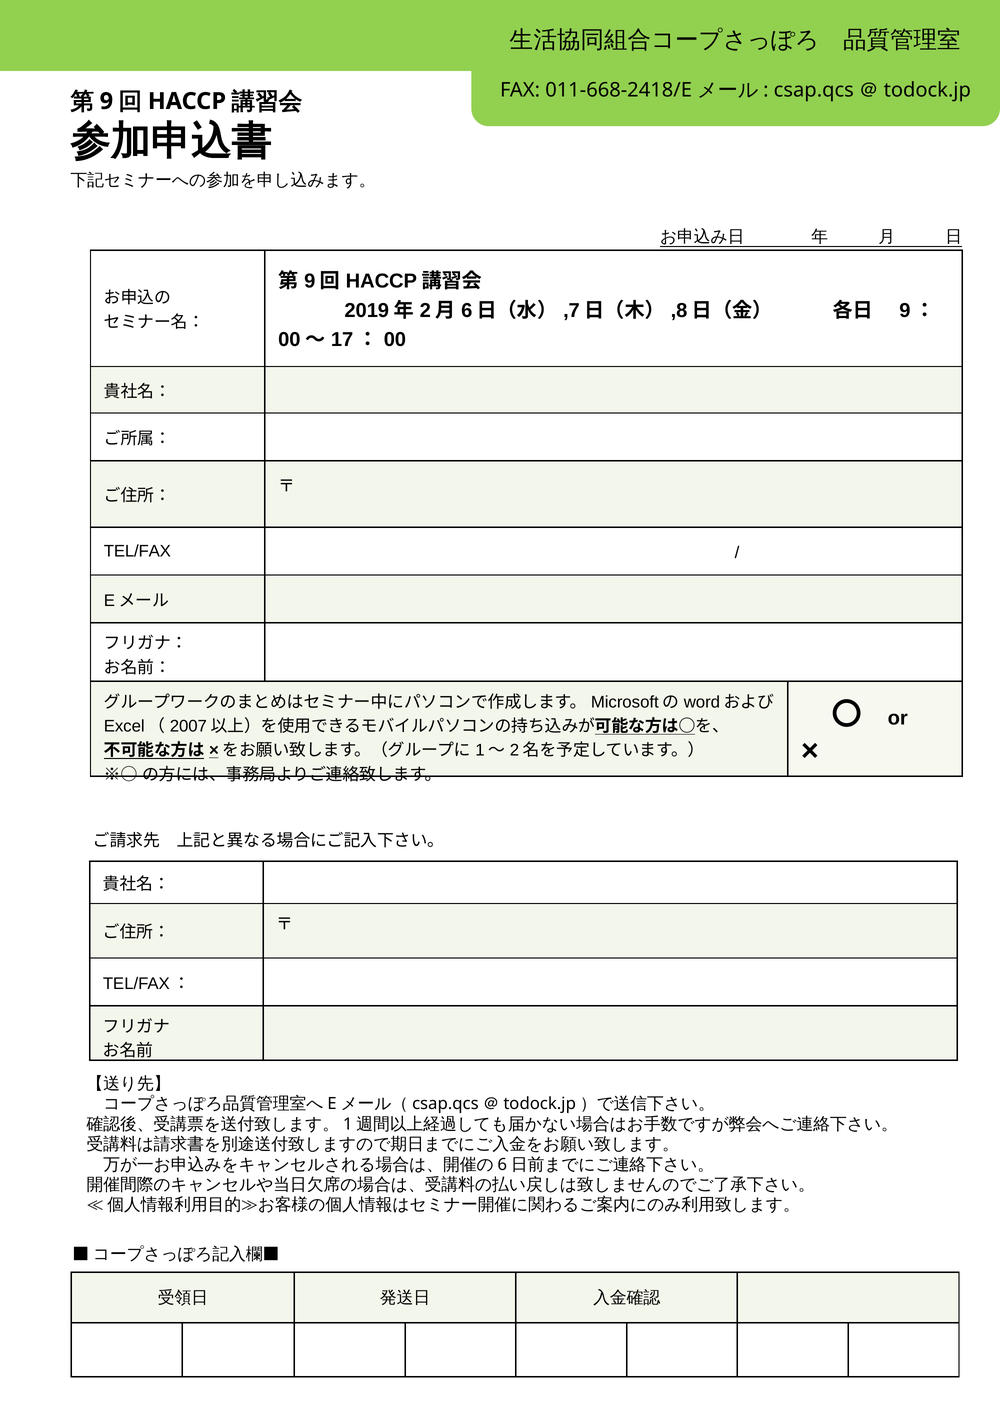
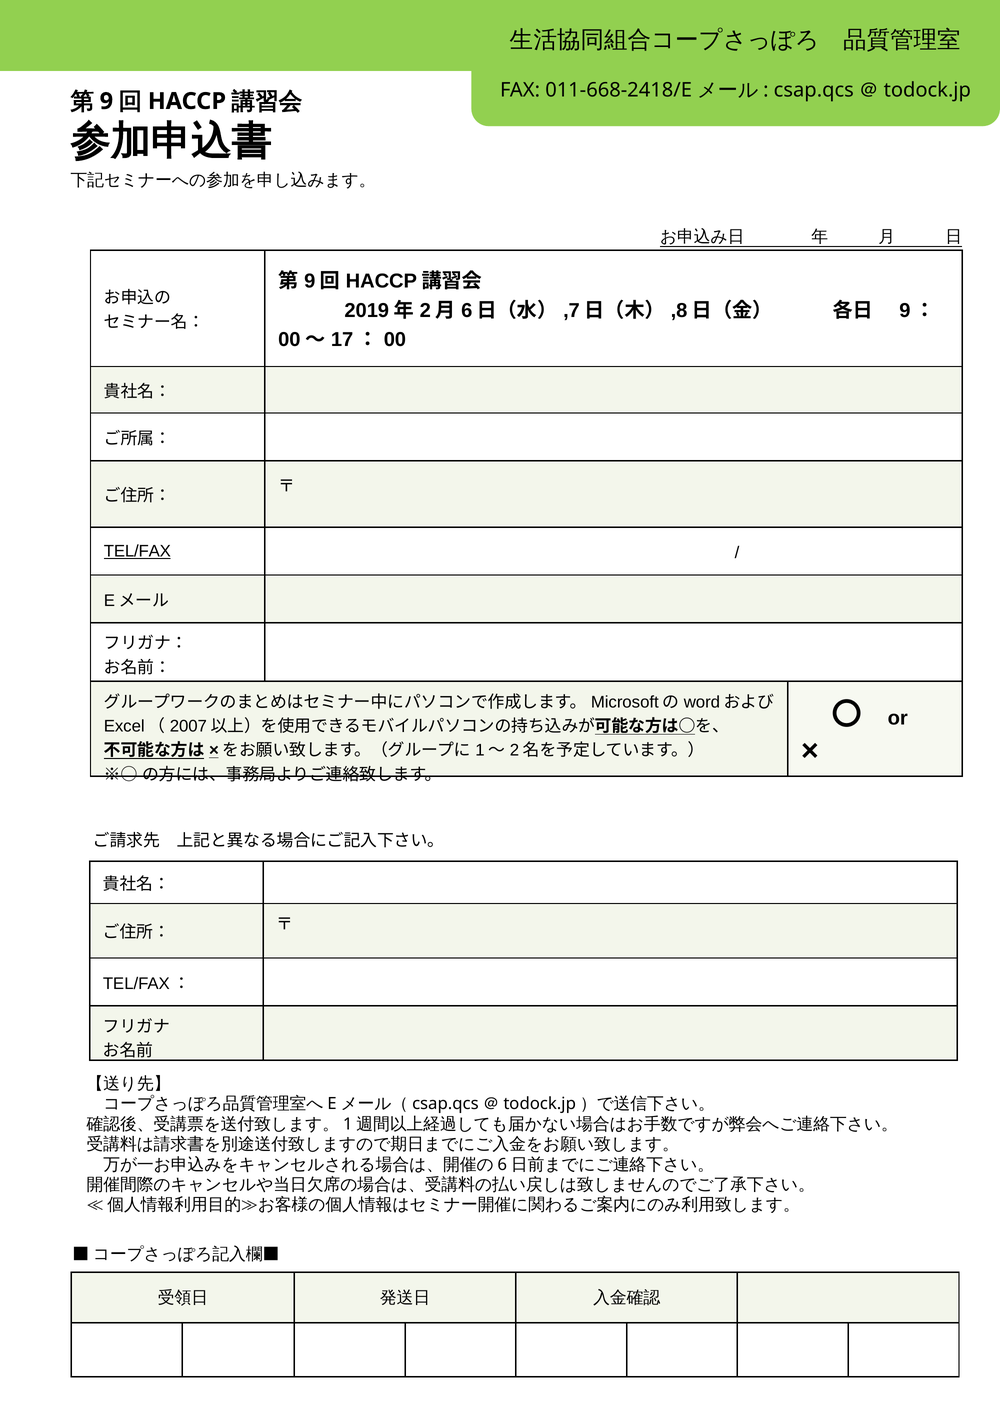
TEL/FAX underline: none -> present (137, 551)
